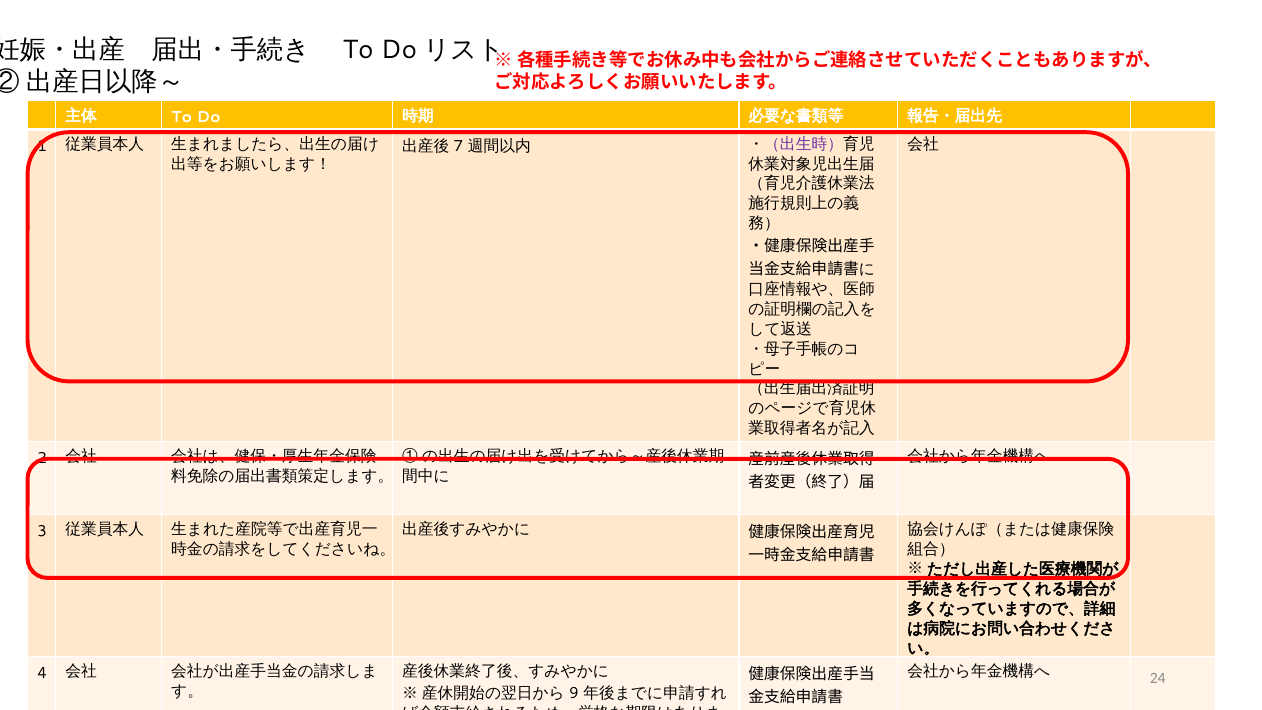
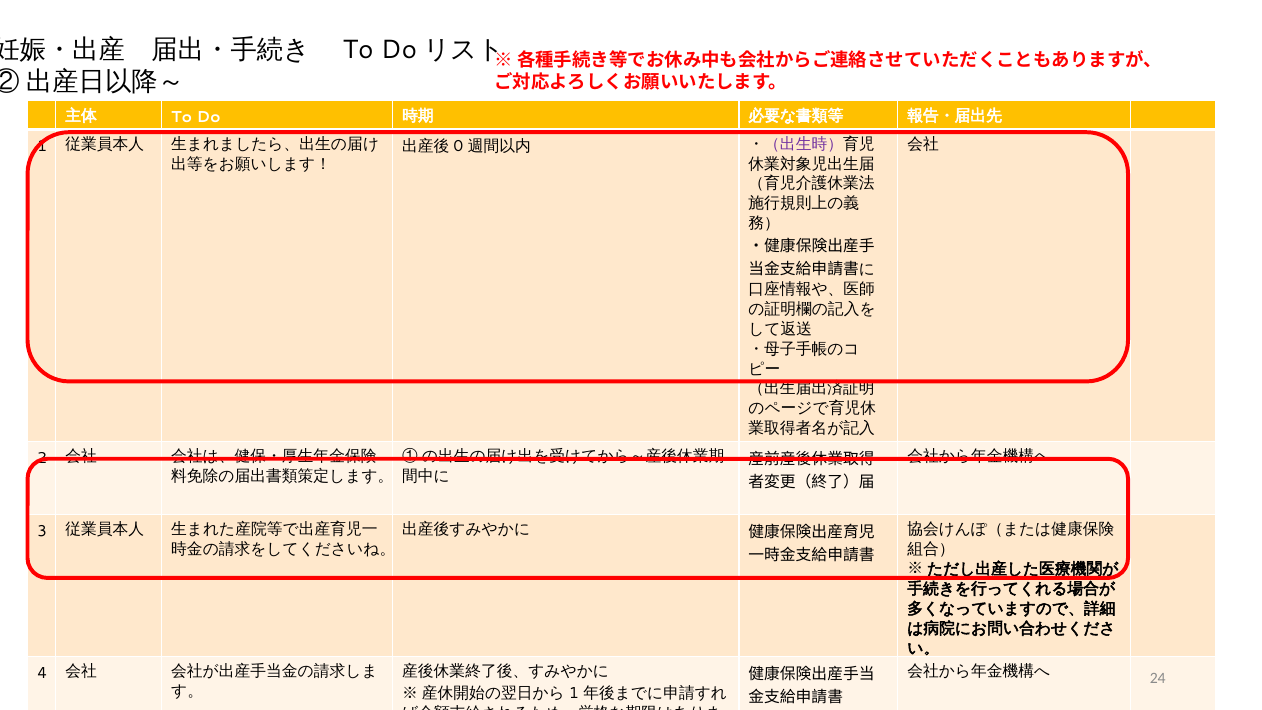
7: 7 -> 0 (458, 146)
9: 9 -> 1 (574, 693)
